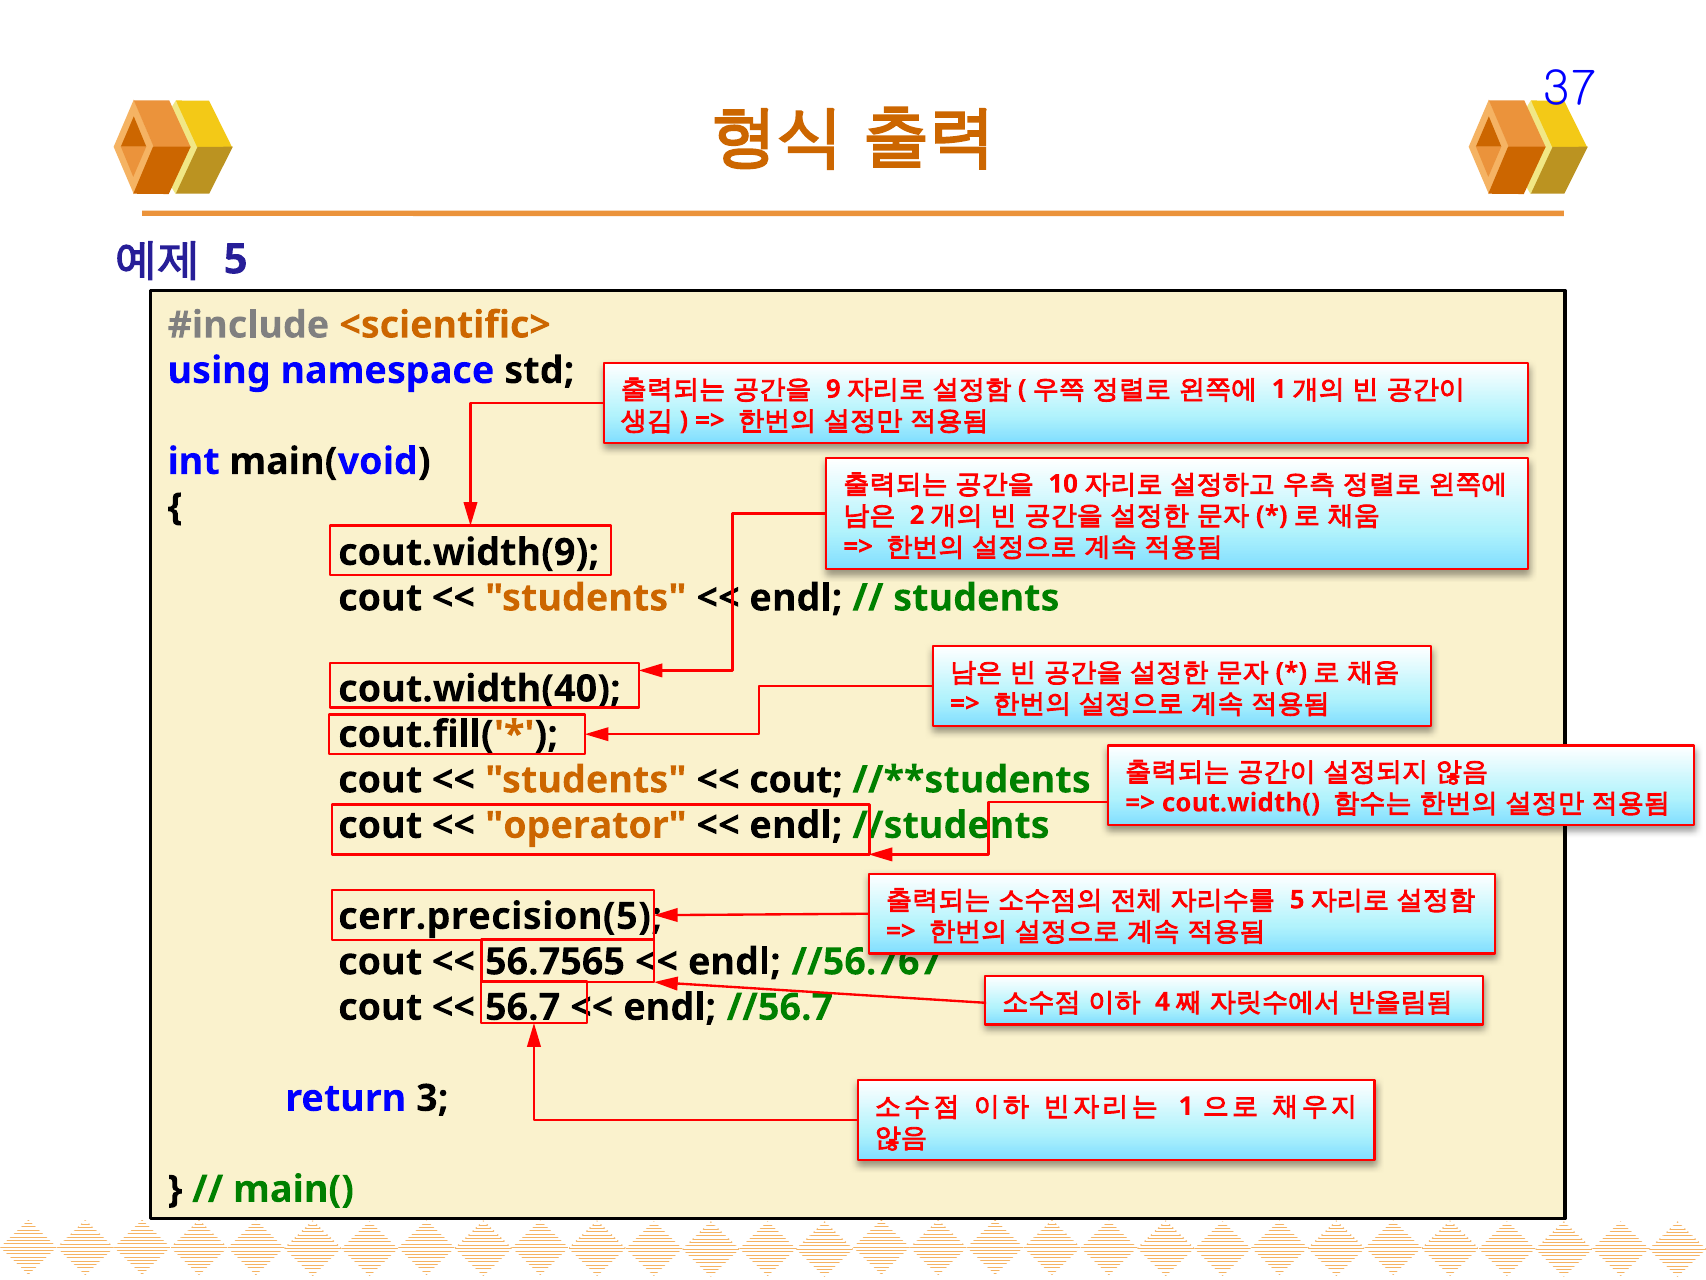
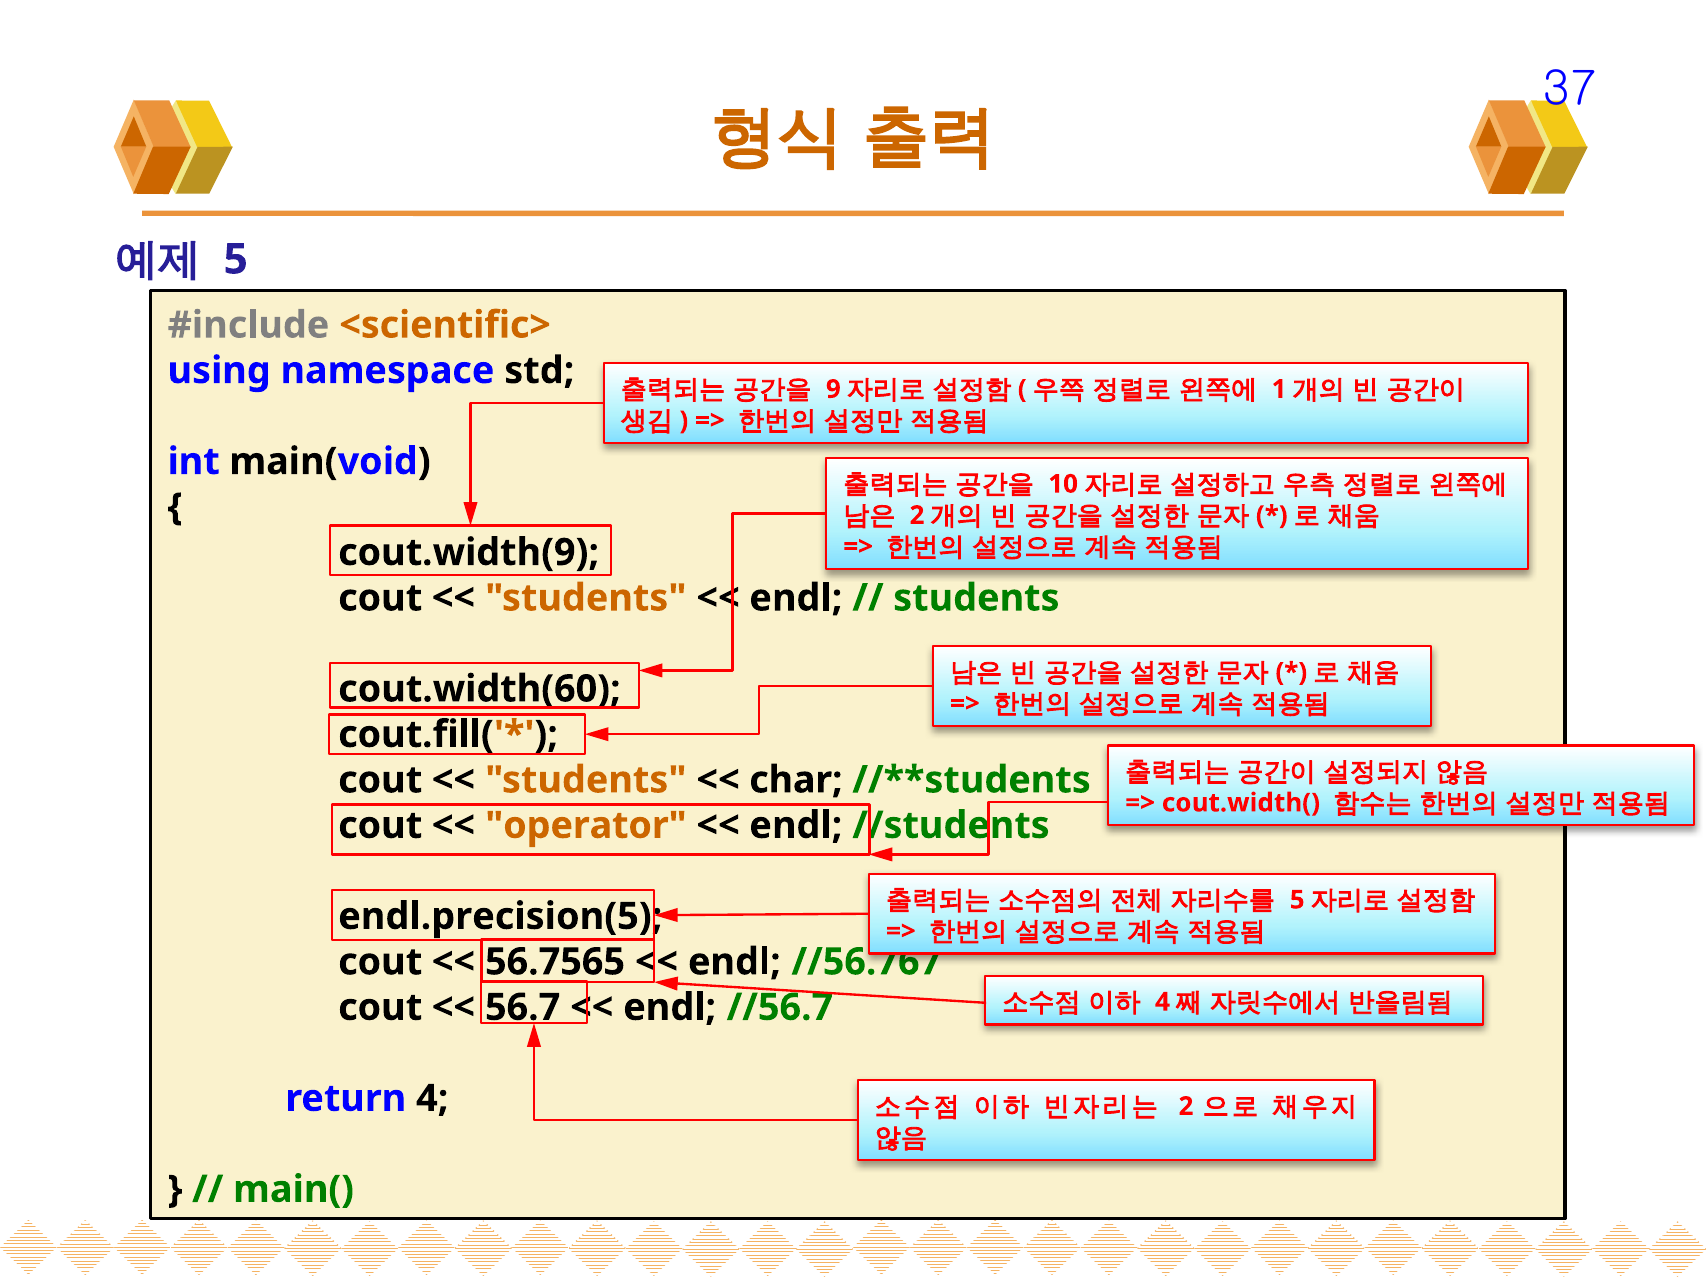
cout.width(40: cout.width(40 -> cout.width(60 (479, 689)
cout: cout -> char (796, 780)
cerr.precision(5: cerr.precision(5 -> endl.precision(5 (500, 916)
return 3: 3 -> 4 (432, 1098)
1: 1 -> 2 (1186, 1106)
